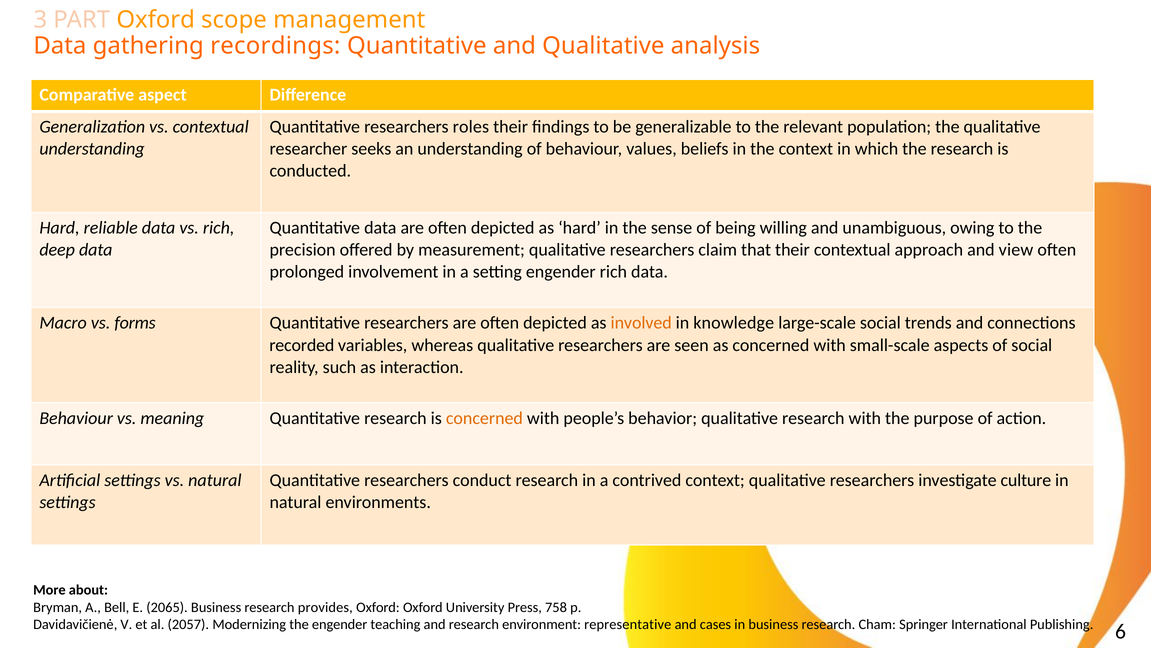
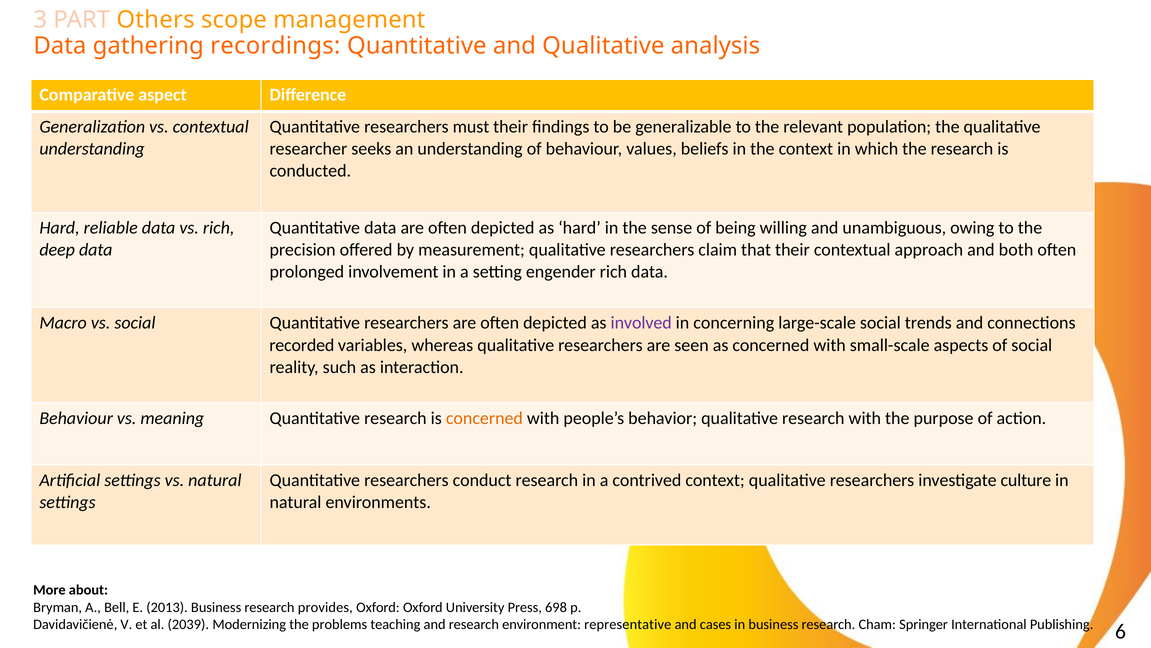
PART Oxford: Oxford -> Others (156, 20)
roles: roles -> must (471, 127)
view: view -> both (1016, 250)
vs forms: forms -> social (135, 323)
involved colour: orange -> purple (641, 323)
knowledge: knowledge -> concerning (734, 323)
2065: 2065 -> 2013 (167, 607)
758: 758 -> 698 (556, 607)
2057: 2057 -> 2039 (188, 624)
the engender: engender -> problems (340, 624)
